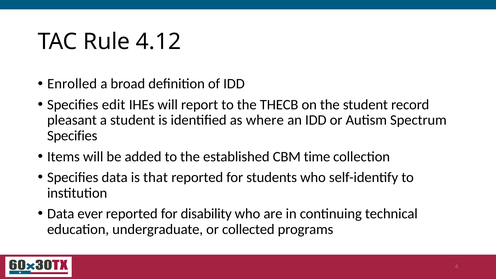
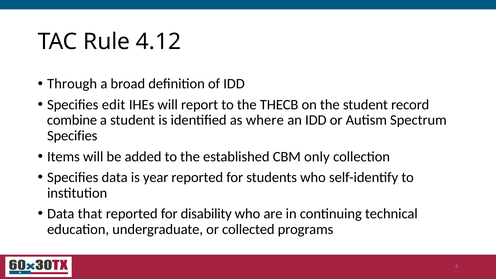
Enrolled: Enrolled -> Through (72, 84)
pleasant: pleasant -> combine (72, 120)
time: time -> only (317, 157)
that: that -> year (156, 177)
ever: ever -> that (90, 214)
